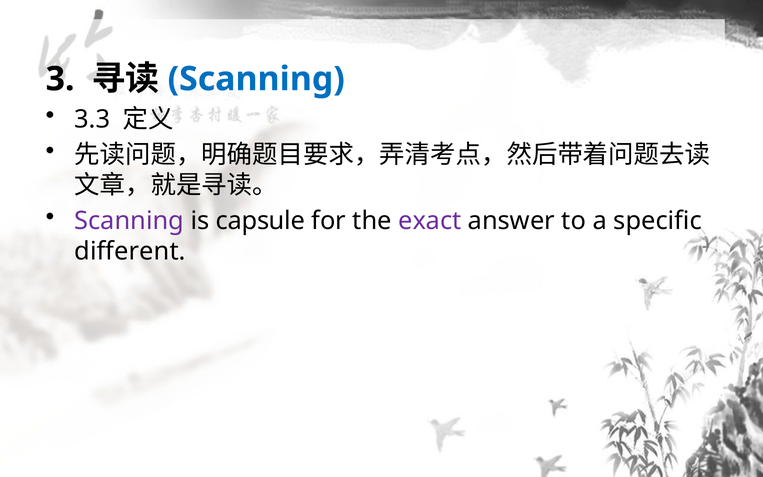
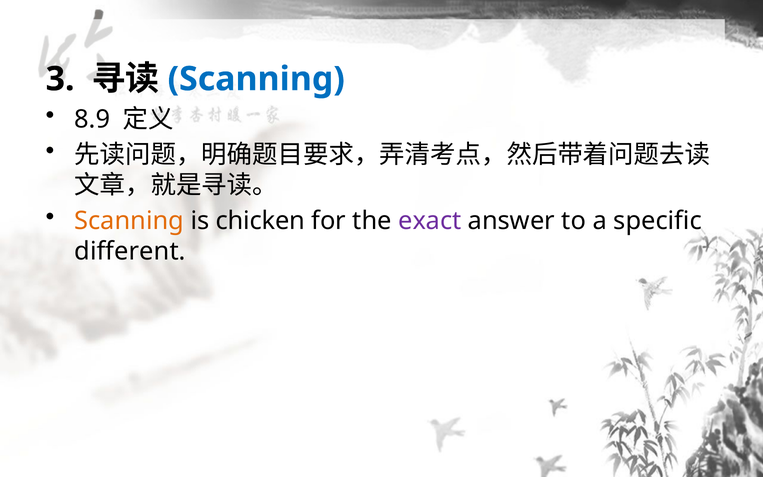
3.3: 3.3 -> 8.9 (92, 119)
Scanning colour: purple -> orange (129, 221)
capsule: capsule -> chicken (260, 221)
